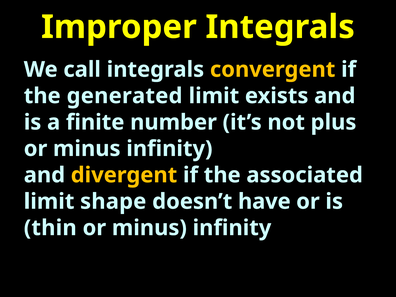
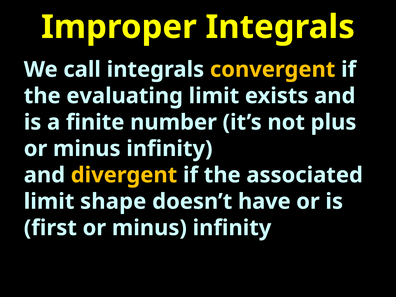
generated: generated -> evaluating (125, 96)
thin: thin -> first (50, 228)
